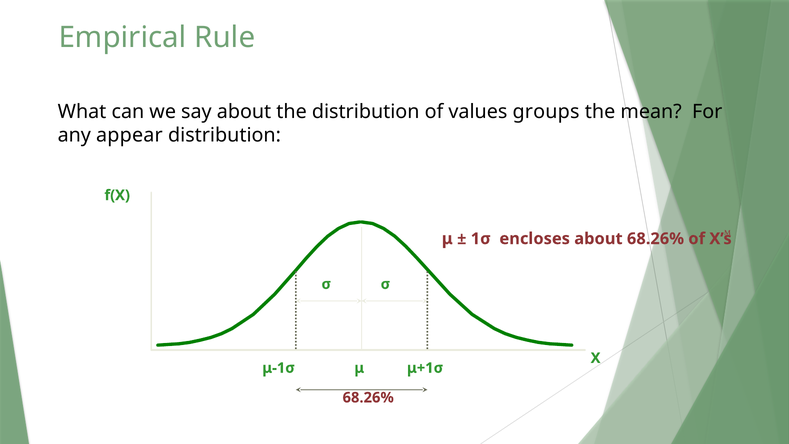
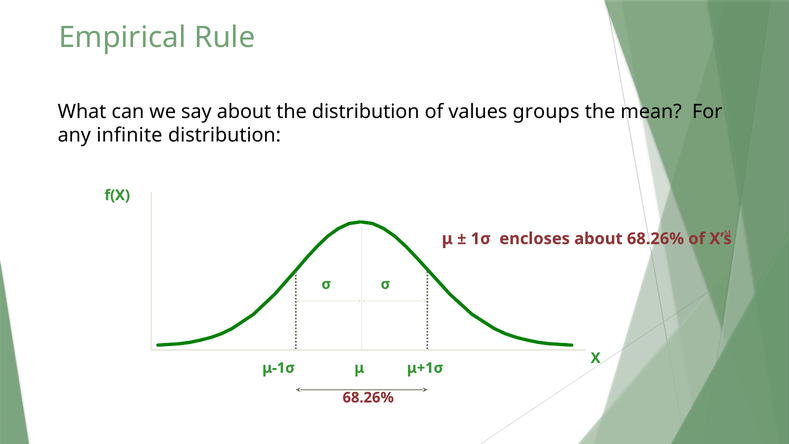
appear: appear -> infinite (129, 135)
